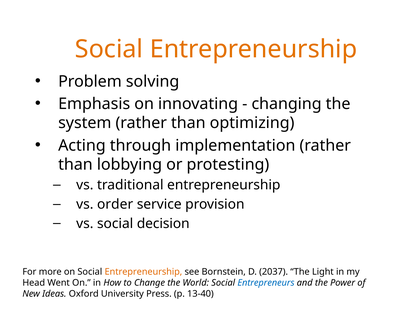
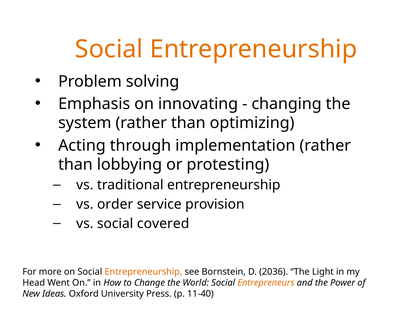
decision: decision -> covered (163, 223)
2037: 2037 -> 2036 (274, 272)
Entrepreneurs colour: blue -> orange (266, 283)
13-40: 13-40 -> 11-40 (200, 294)
